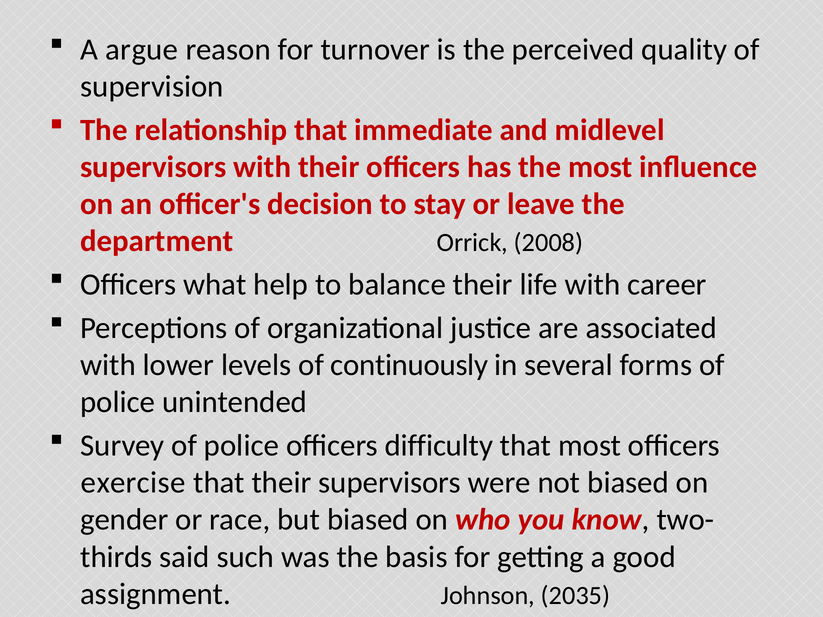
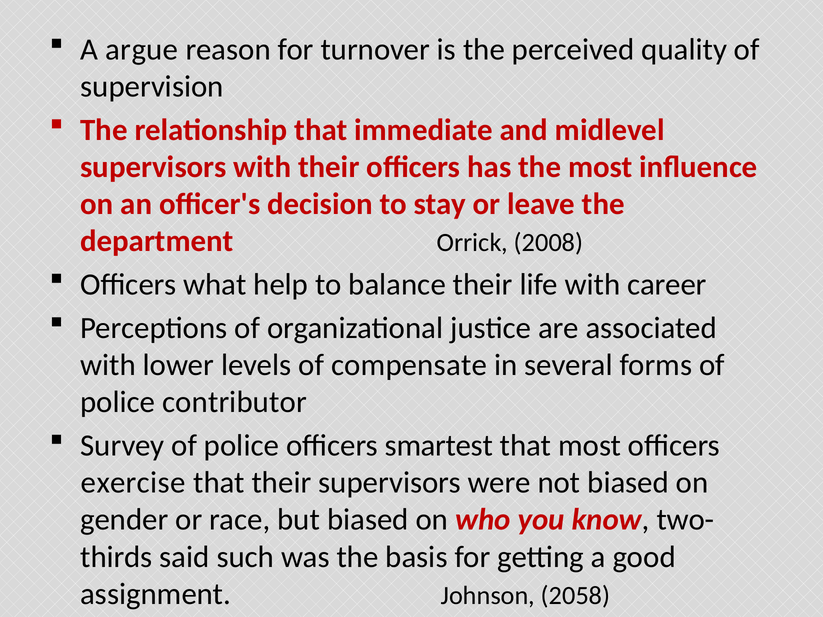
continuously: continuously -> compensate (409, 365)
unintended: unintended -> contributor (235, 402)
difficulty: difficulty -> smartest (439, 446)
2035: 2035 -> 2058 (576, 596)
